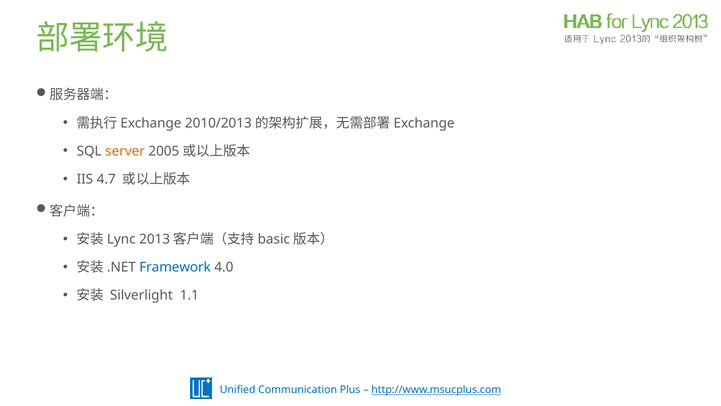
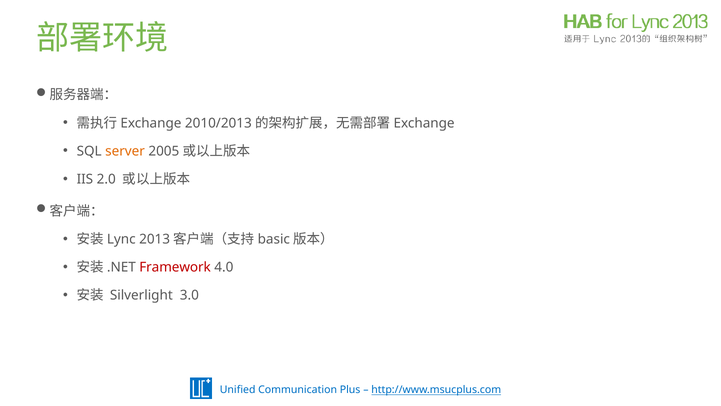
4.7: 4.7 -> 2.0 (106, 179)
Framework colour: blue -> red (175, 267)
1.1: 1.1 -> 3.0 (189, 295)
